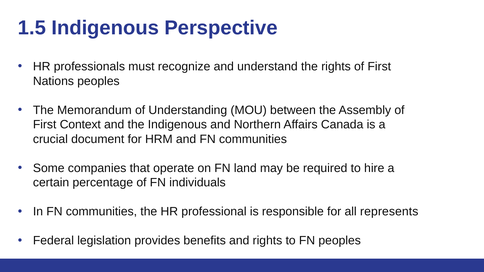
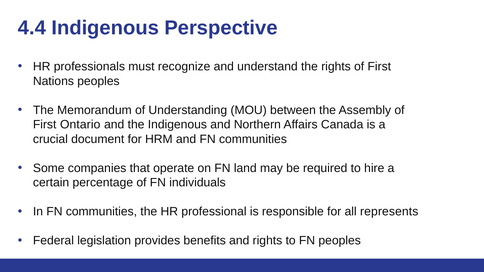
1.5: 1.5 -> 4.4 (32, 28)
Context: Context -> Ontario (80, 125)
